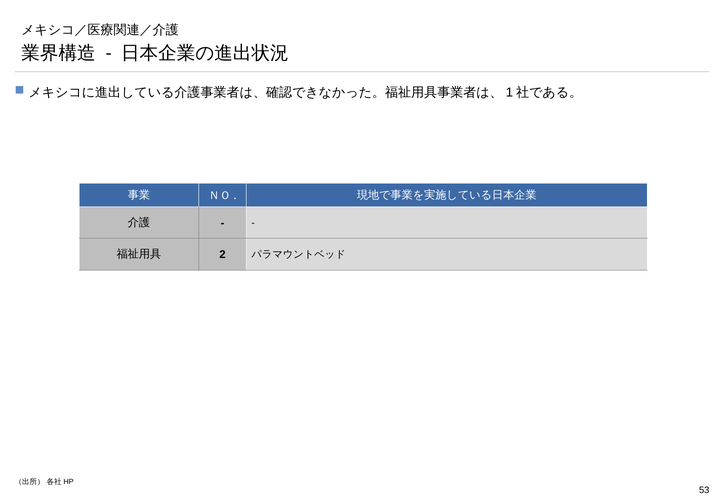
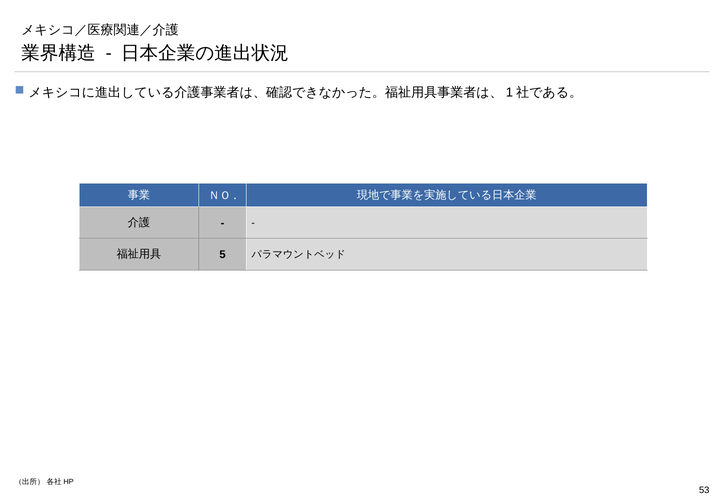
2: 2 -> 5 (223, 255)
